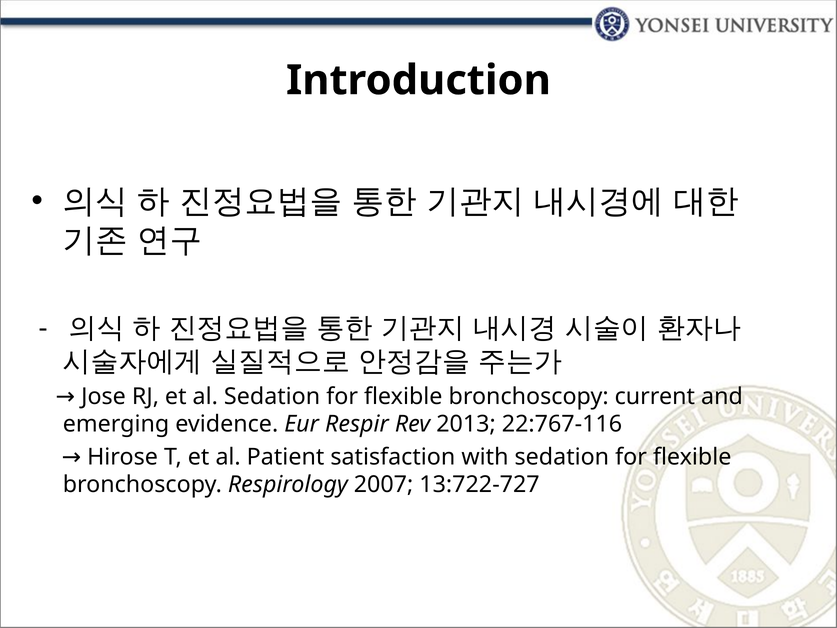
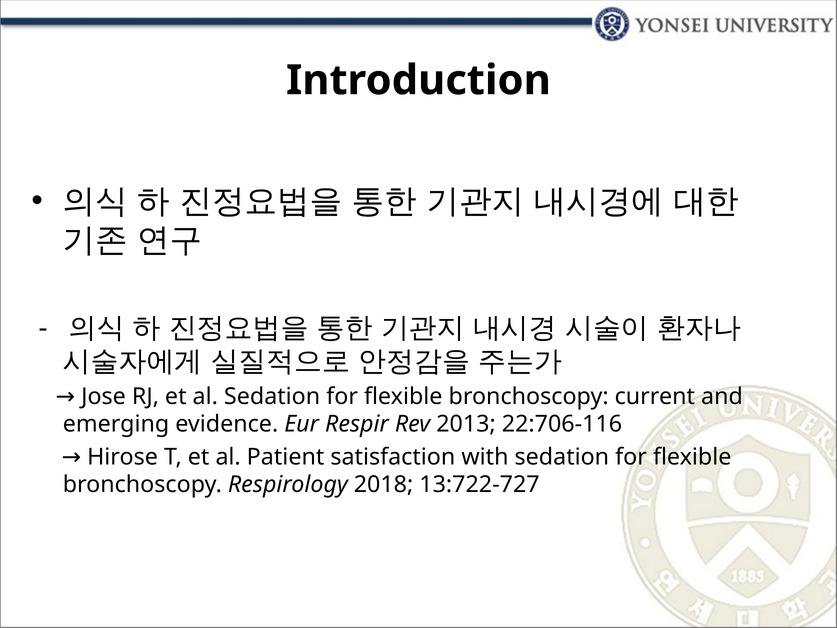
22:767-116: 22:767-116 -> 22:706-116 (562, 424)
2007: 2007 -> 2018 (384, 485)
